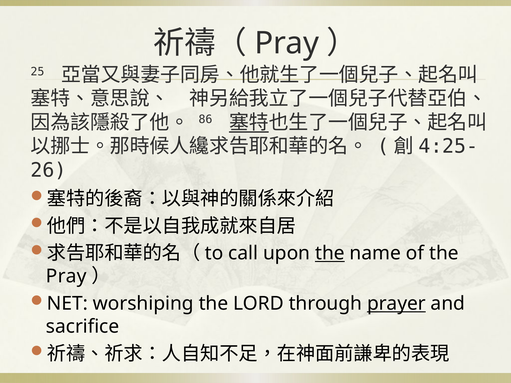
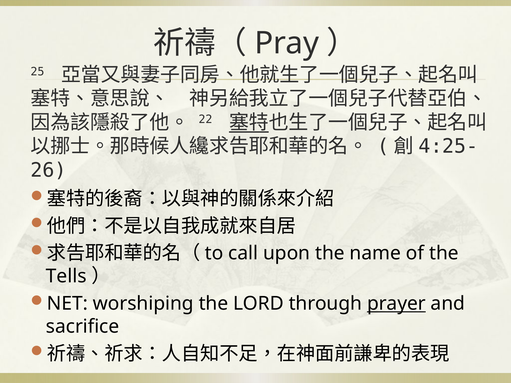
86: 86 -> 22 (205, 119)
the underline: present -> none (330, 253)
Pray: Pray -> Tells (66, 277)
